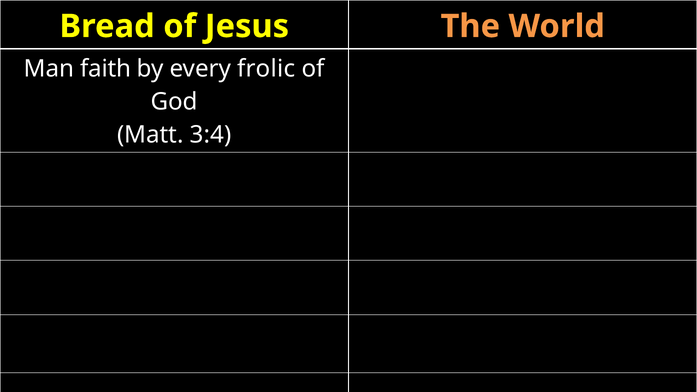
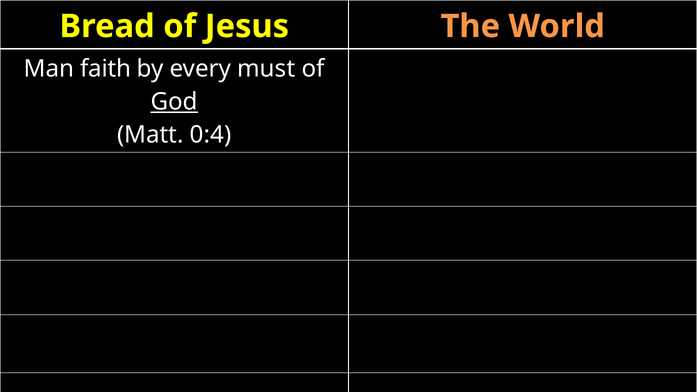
frolic: frolic -> must (266, 69)
God underline: none -> present (174, 102)
3:4: 3:4 -> 0:4 (211, 135)
